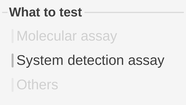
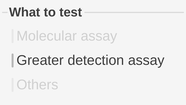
System: System -> Greater (40, 60)
